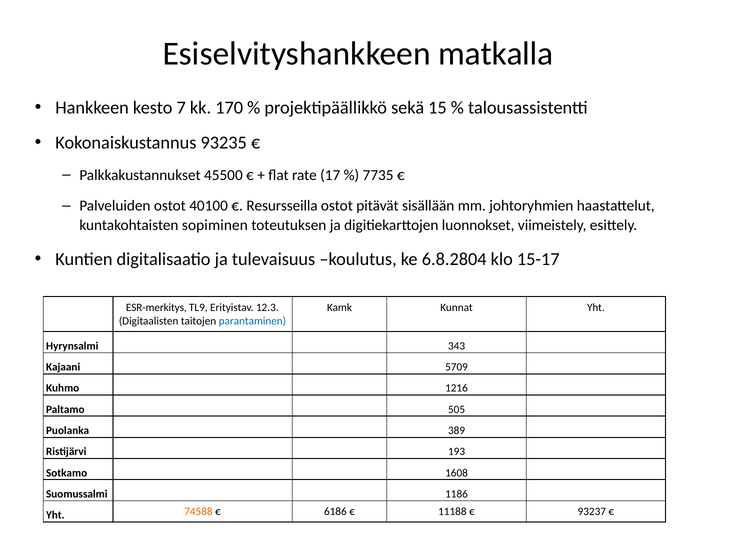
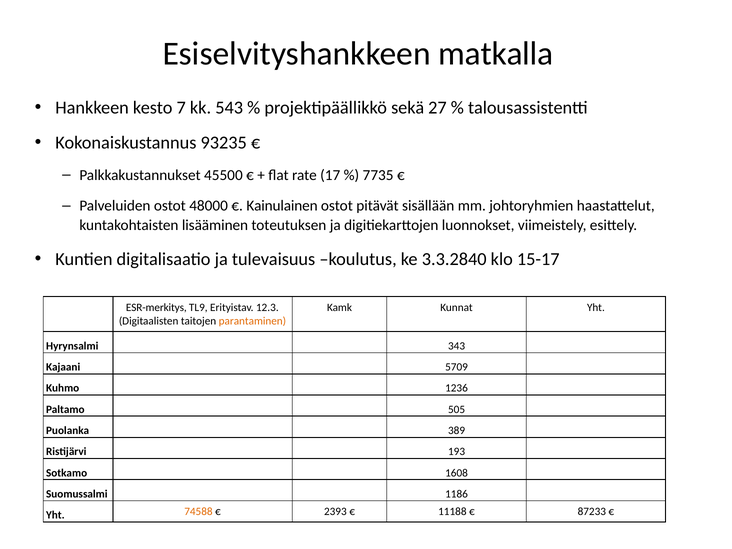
170: 170 -> 543 (229, 107)
15: 15 -> 27 (437, 107)
40100: 40100 -> 48000 (209, 206)
Resursseilla: Resursseilla -> Kainulainen (282, 206)
sopiminen: sopiminen -> lisääminen (215, 225)
6.8.2804: 6.8.2804 -> 3.3.2840 (454, 259)
parantaminen colour: blue -> orange (252, 321)
1216: 1216 -> 1236 (456, 388)
6186: 6186 -> 2393 (335, 512)
93237: 93237 -> 87233 (592, 512)
